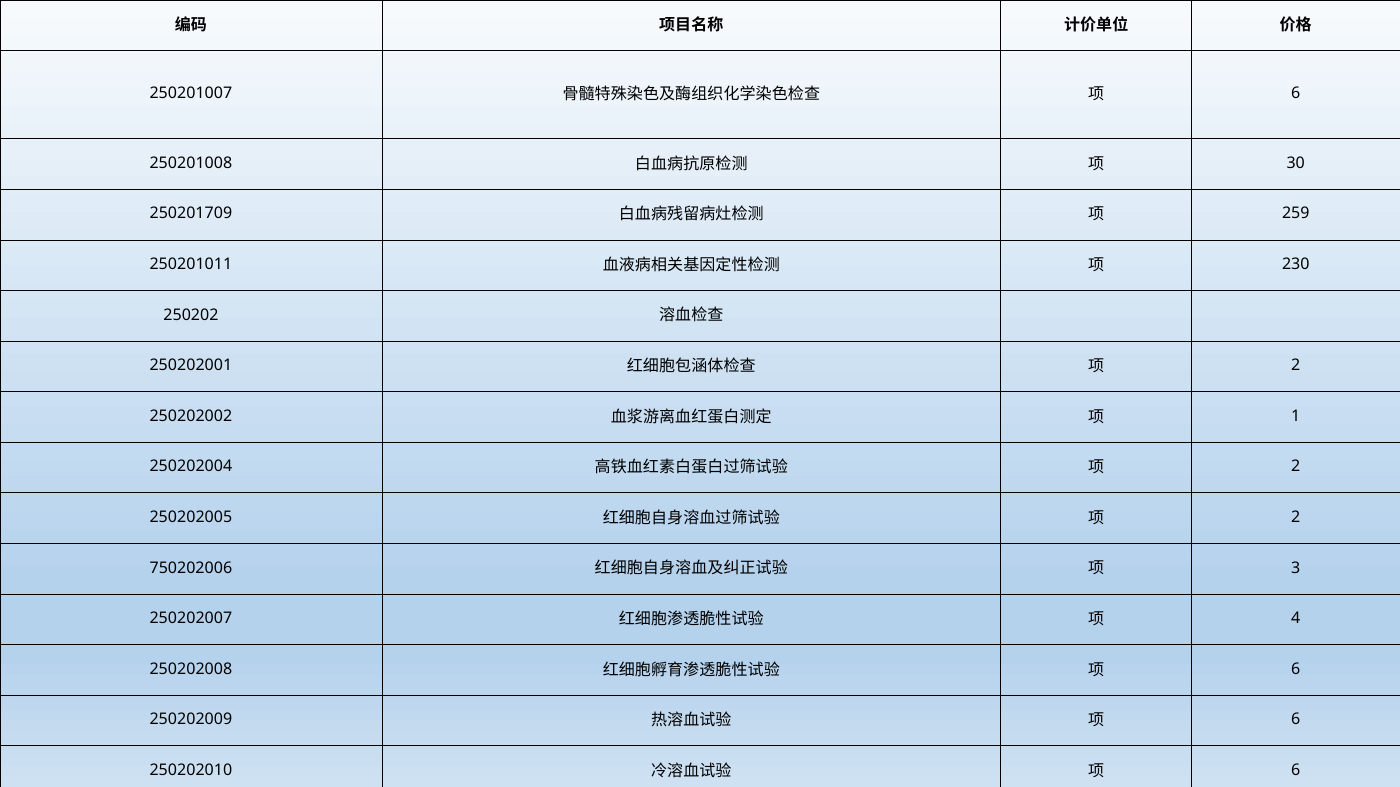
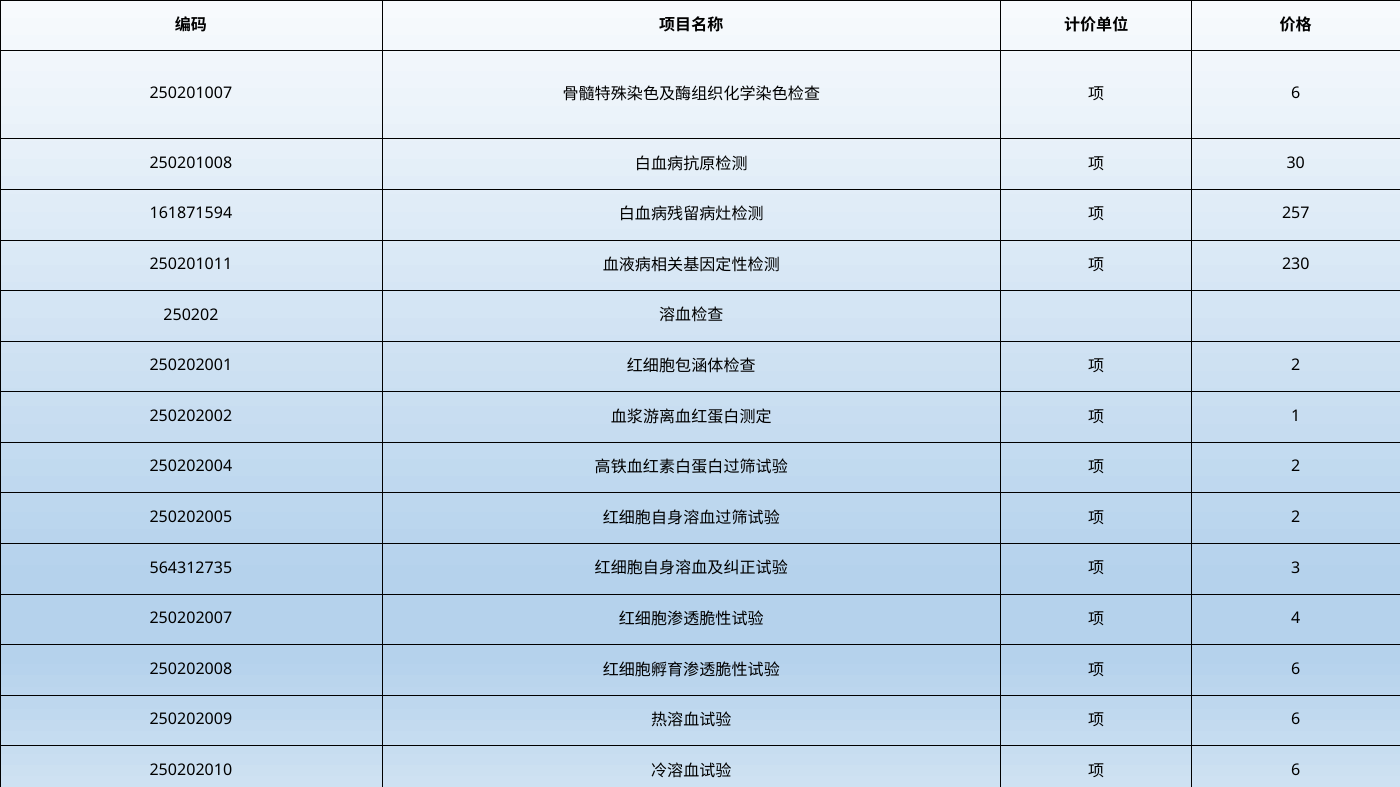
250201709: 250201709 -> 161871594 (191, 214)
259: 259 -> 257 (1296, 214)
750202006: 750202006 -> 564312735 (191, 568)
